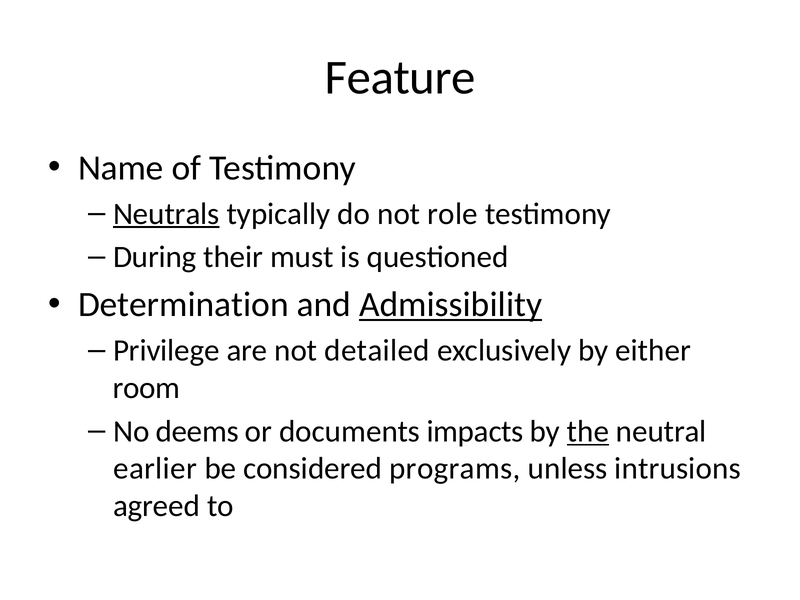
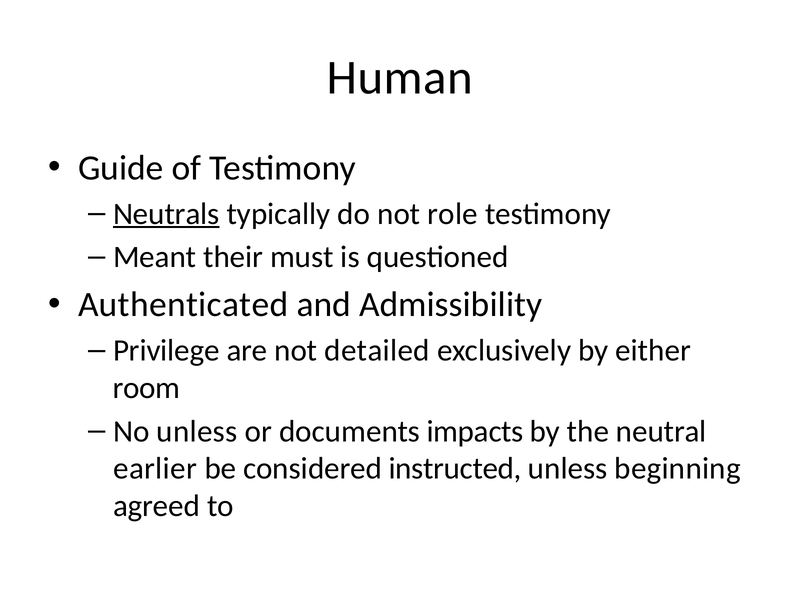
Feature: Feature -> Human (400, 77)
Name: Name -> Guide (121, 168)
During: During -> Meant (155, 257)
Determination: Determination -> Authenticated (183, 305)
Admissibility underline: present -> none (451, 305)
No deems: deems -> unless (197, 431)
the underline: present -> none (588, 431)
programs: programs -> instructed (455, 469)
intrusions: intrusions -> beginning (678, 469)
